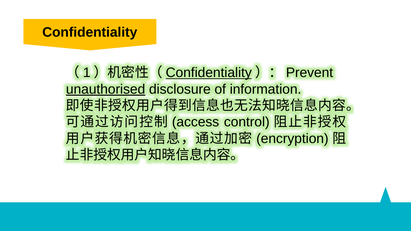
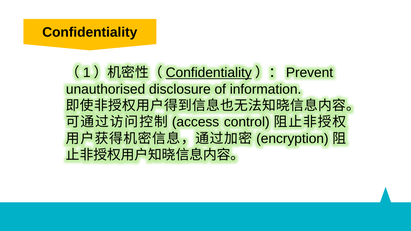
unauthorised underline: present -> none (106, 89)
